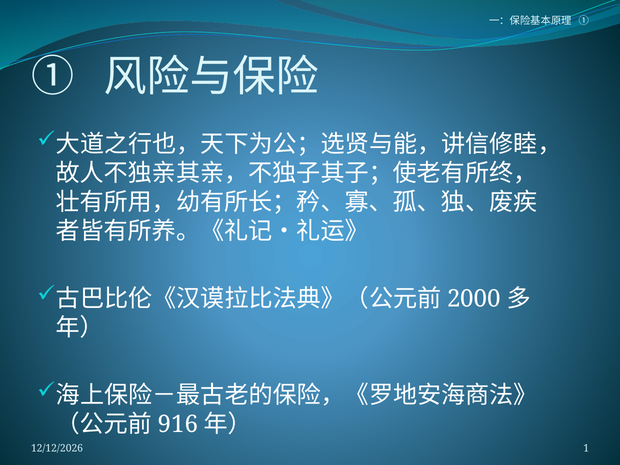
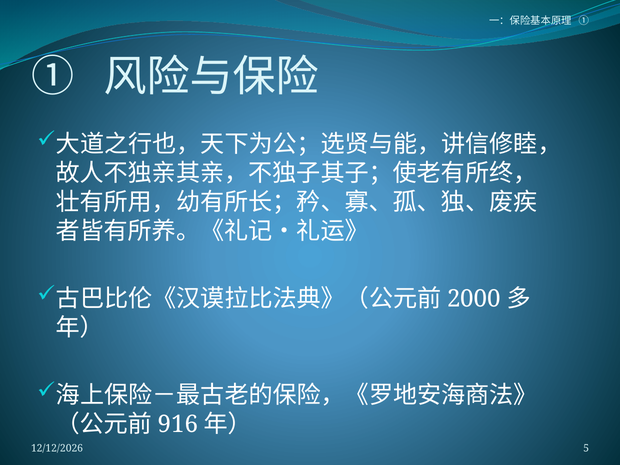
1: 1 -> 5 (586, 449)
